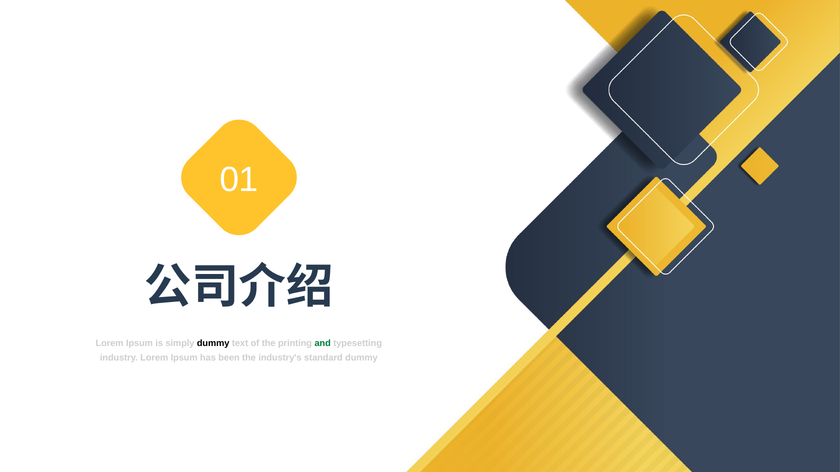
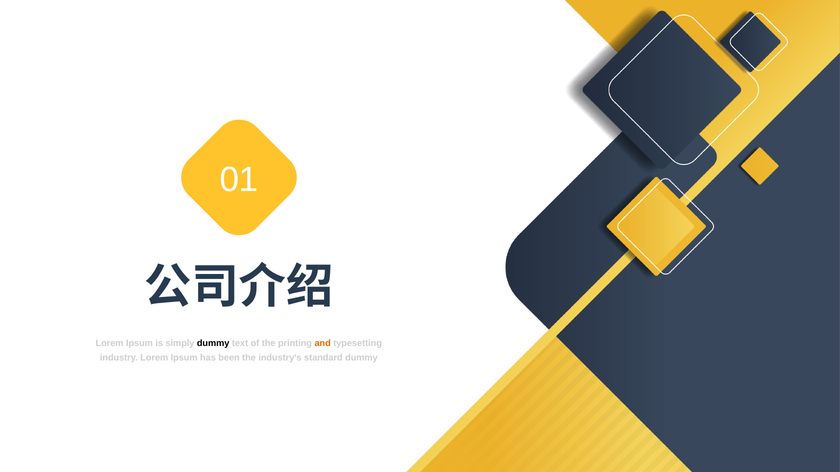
and colour: green -> orange (323, 344)
